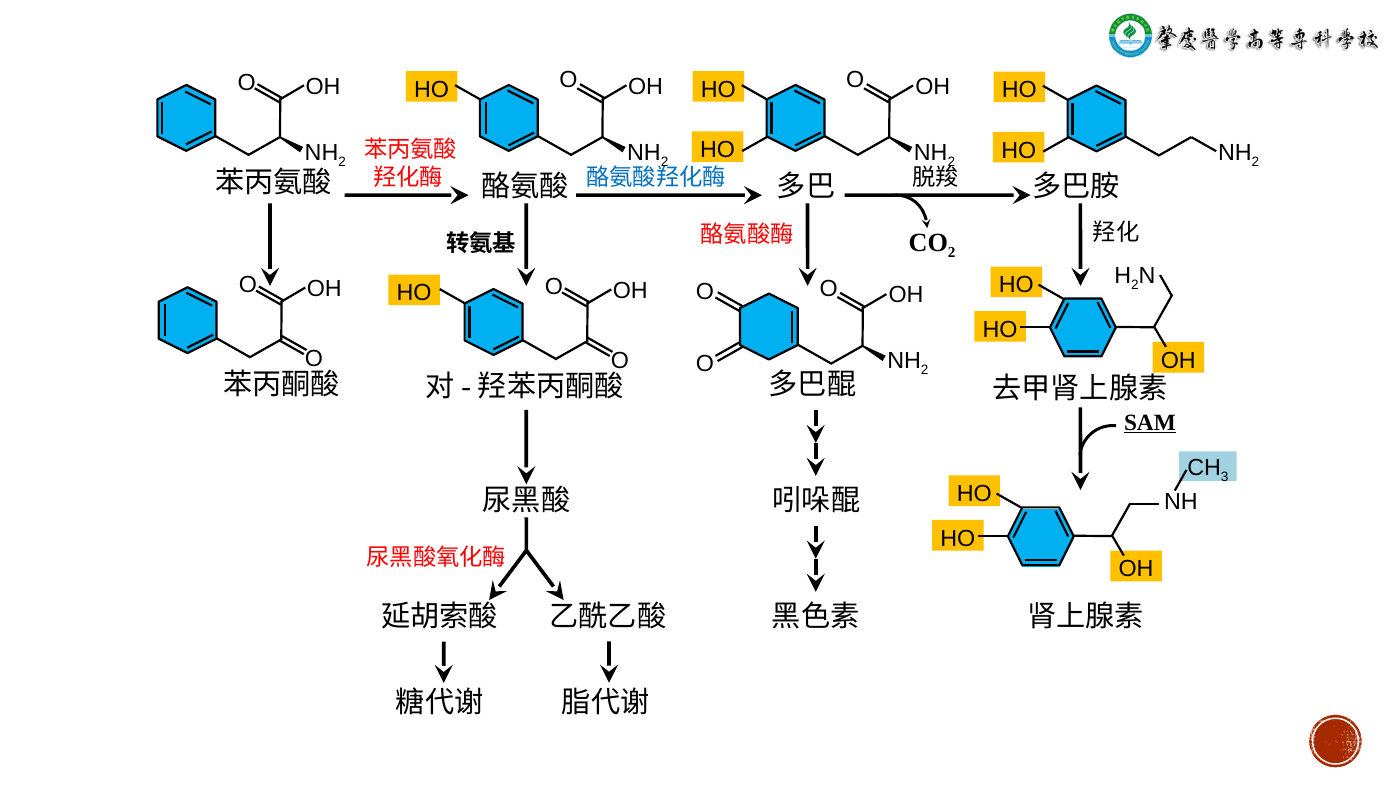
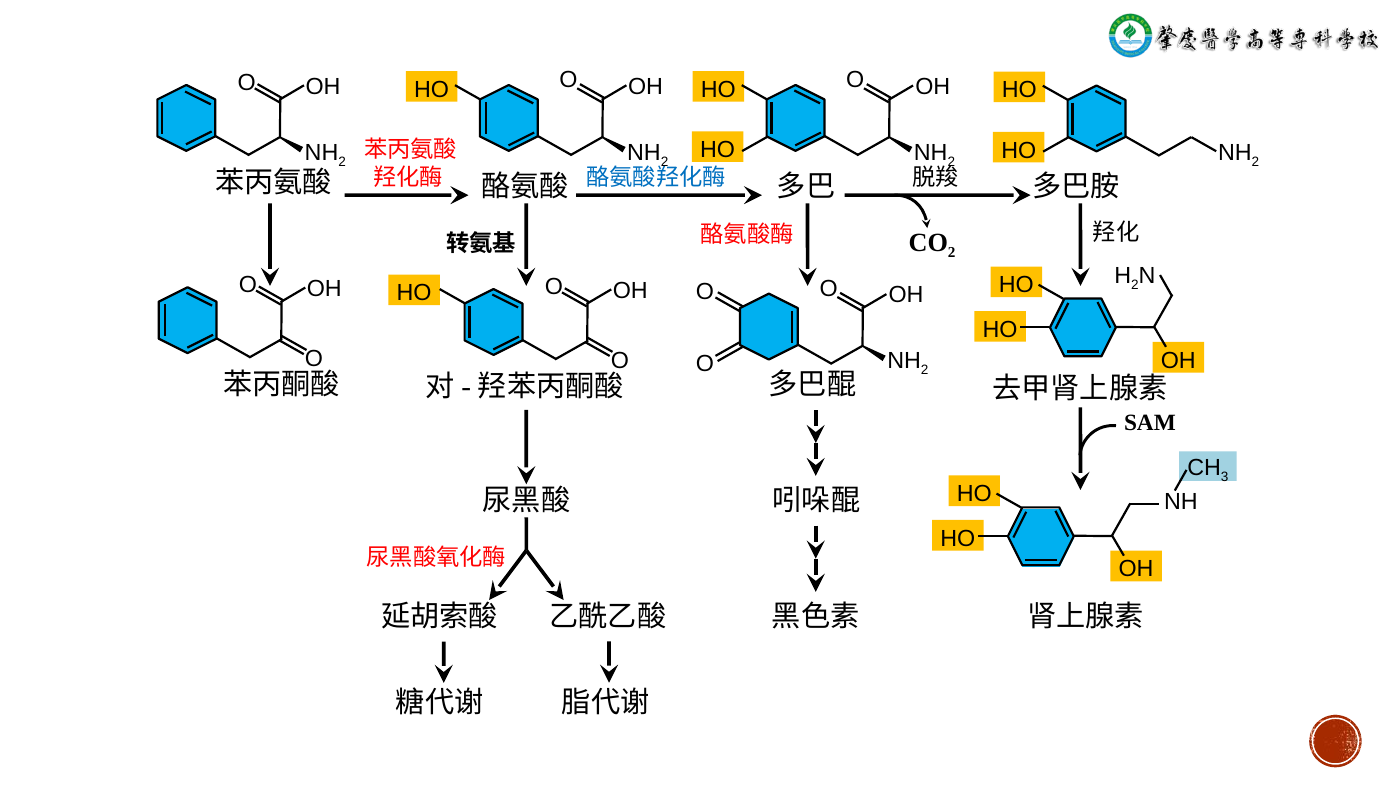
SAM underline: present -> none (1150, 423)
